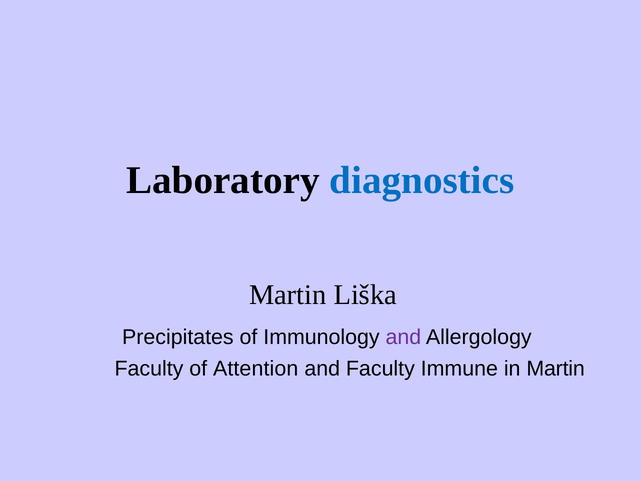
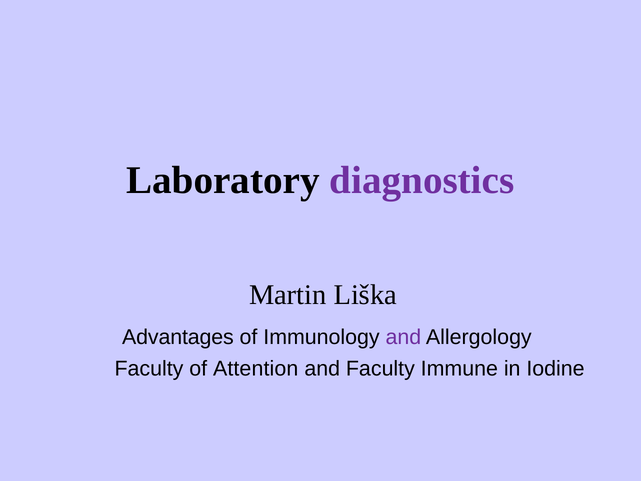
diagnostics colour: blue -> purple (422, 180)
Precipitates: Precipitates -> Advantages (178, 337)
in Martin: Martin -> Iodine (556, 368)
